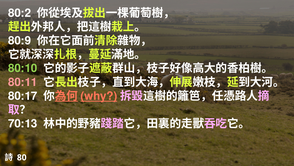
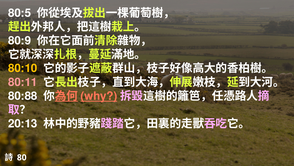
80:2: 80:2 -> 80:5 (20, 13)
80:10 colour: light green -> yellow (23, 68)
80:17: 80:17 -> 80:88 (23, 96)
70:13: 70:13 -> 20:13 (23, 123)
